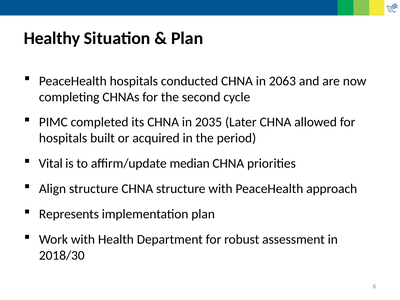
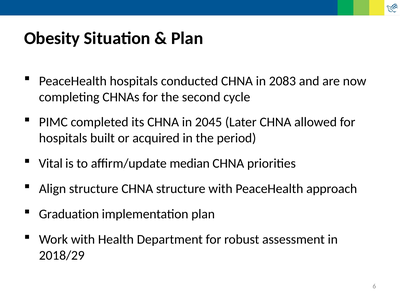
Healthy: Healthy -> Obesity (52, 38)
2063: 2063 -> 2083 (282, 81)
2035: 2035 -> 2045 (209, 122)
Represents: Represents -> Graduation (69, 214)
2018/30: 2018/30 -> 2018/29 (62, 256)
